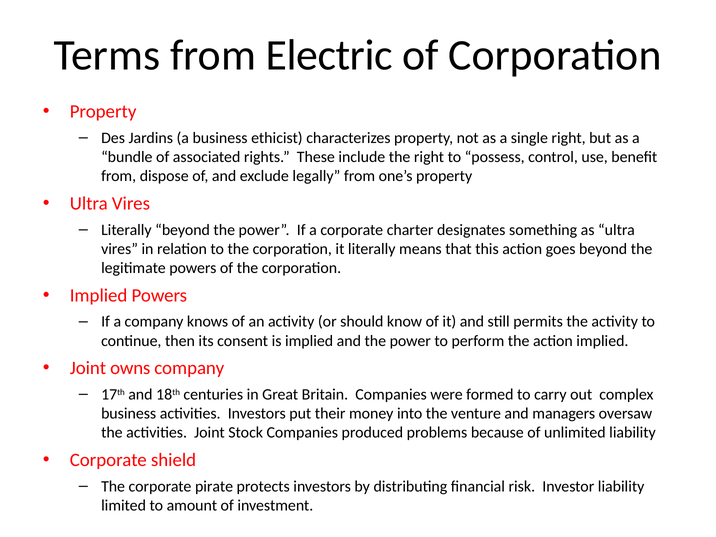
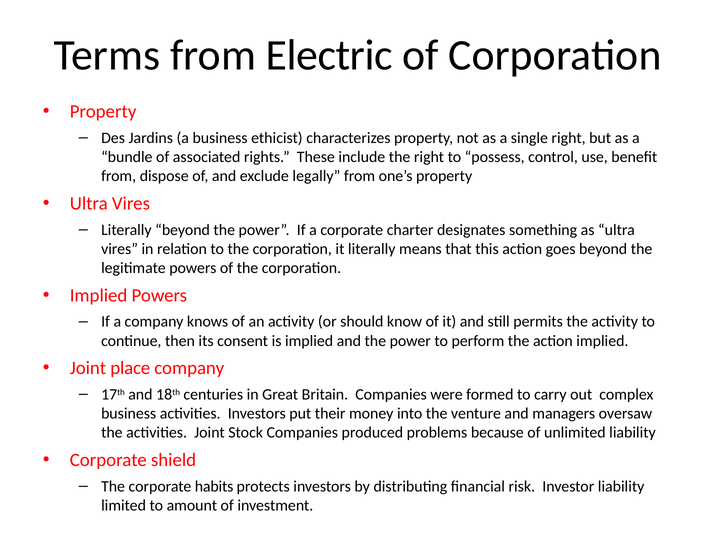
owns: owns -> place (130, 368)
pirate: pirate -> habits (214, 486)
